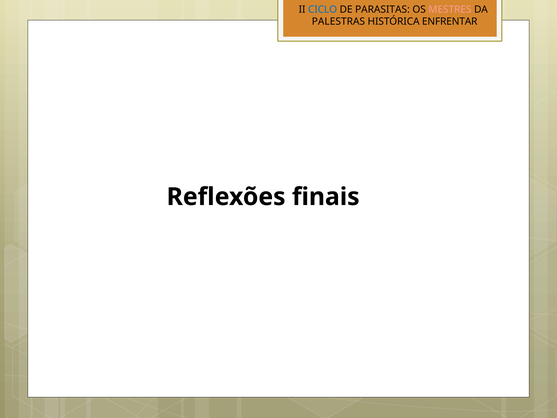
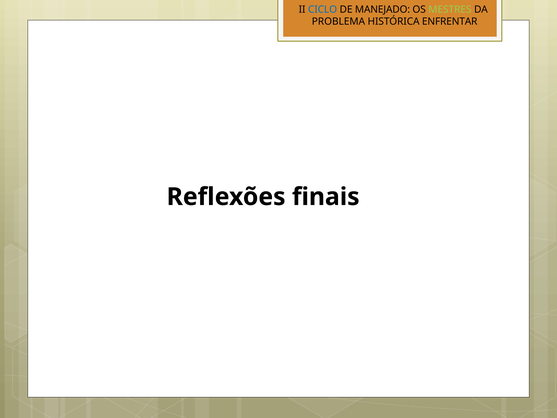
PARASITAS: PARASITAS -> MANEJADO (383, 9)
MESTRES colour: pink -> light green (450, 9)
PALESTRAS: PALESTRAS -> PROBLEMA (338, 22)
